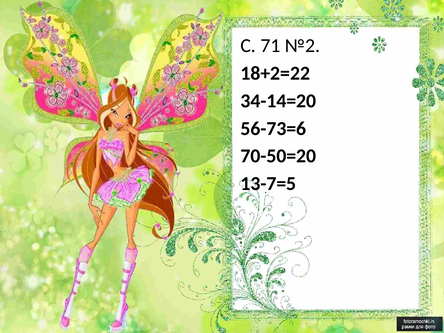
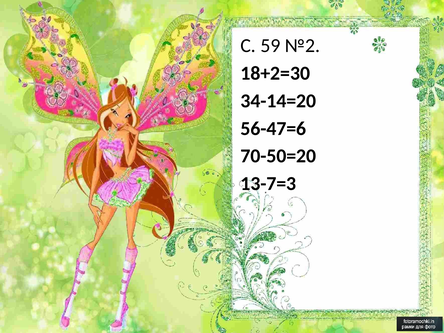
71: 71 -> 59 (270, 46)
18+2=22: 18+2=22 -> 18+2=30 (275, 73)
56-73=6: 56-73=6 -> 56-47=6 (273, 128)
13-7=5: 13-7=5 -> 13-7=3 (268, 184)
